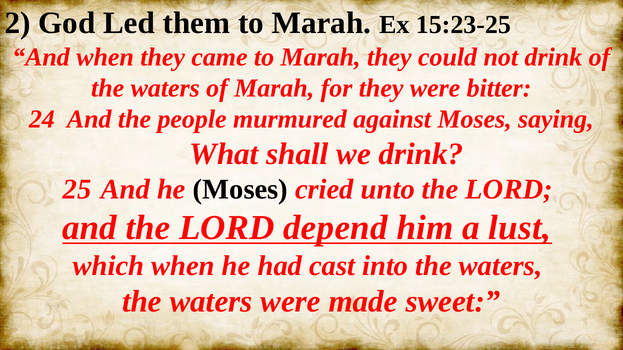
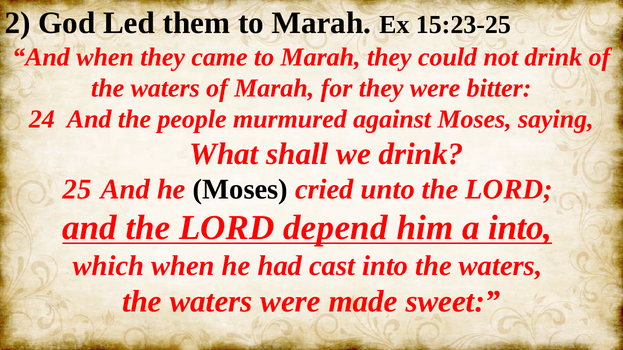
a lust: lust -> into (520, 228)
